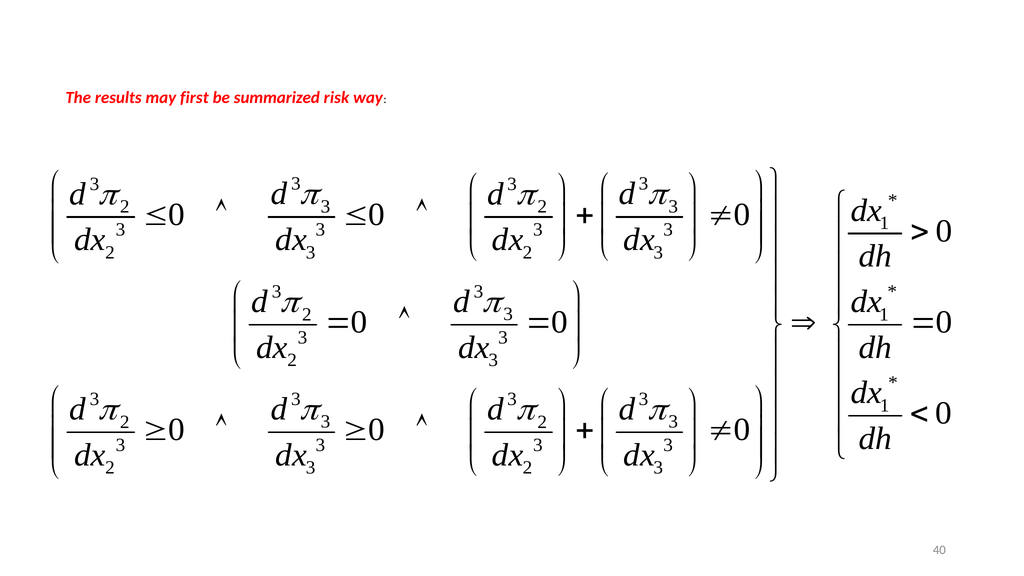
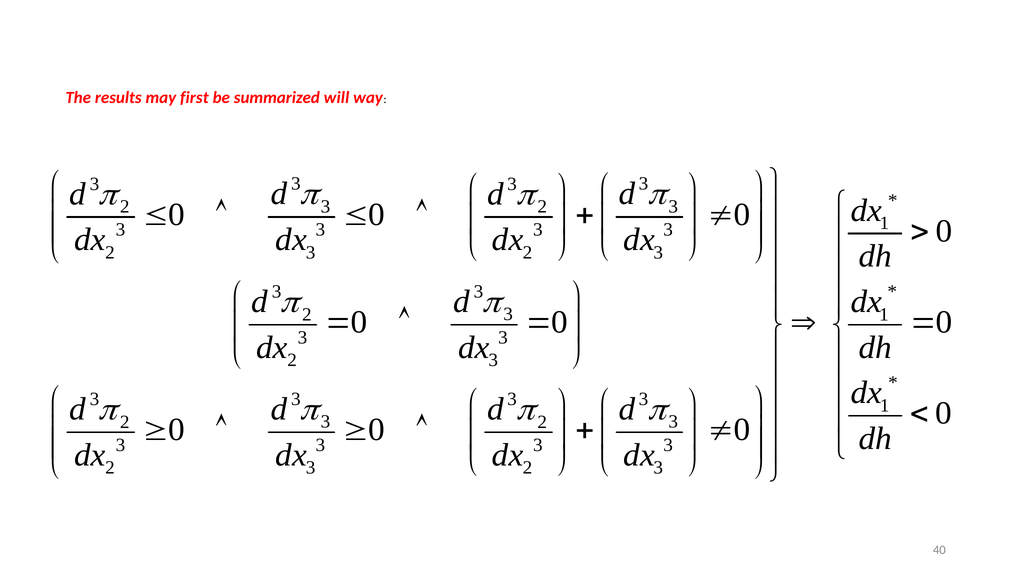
risk: risk -> will (337, 98)
